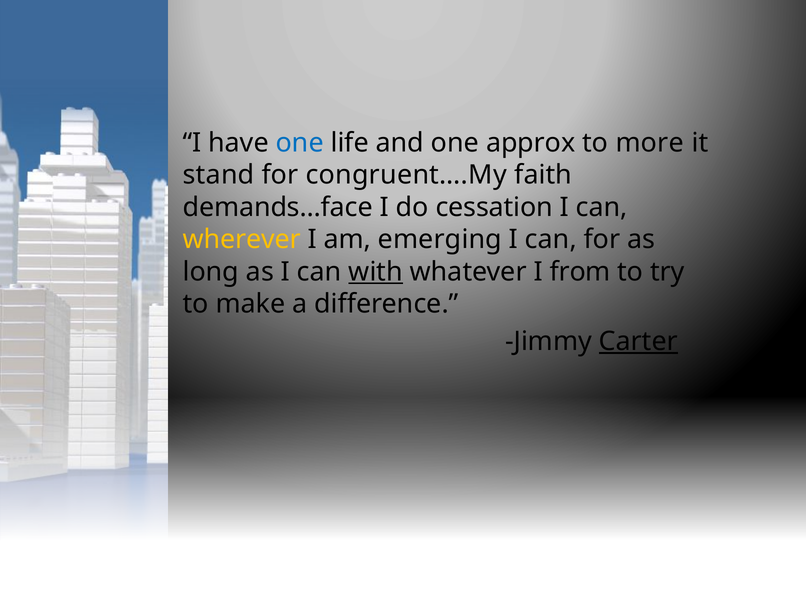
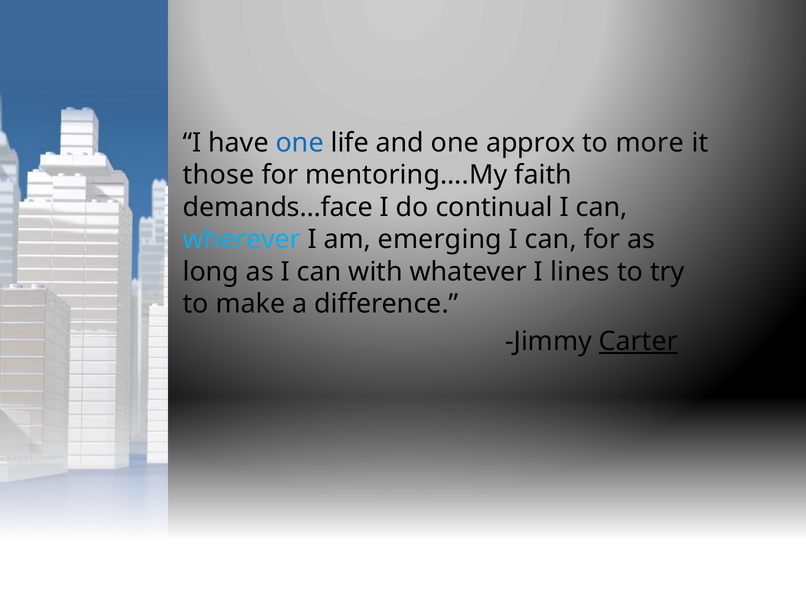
stand: stand -> those (219, 175)
congruent….My: congruent….My -> mentoring….My (406, 175)
cessation: cessation -> continual (494, 207)
wherever colour: yellow -> light blue (242, 240)
with underline: present -> none (376, 272)
from: from -> lines (580, 272)
